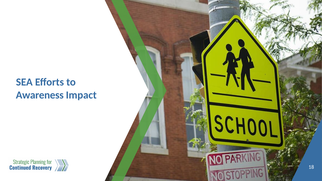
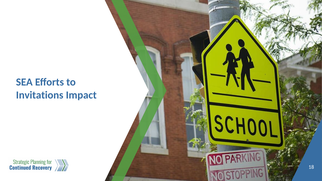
Awareness: Awareness -> Invitations (40, 95)
